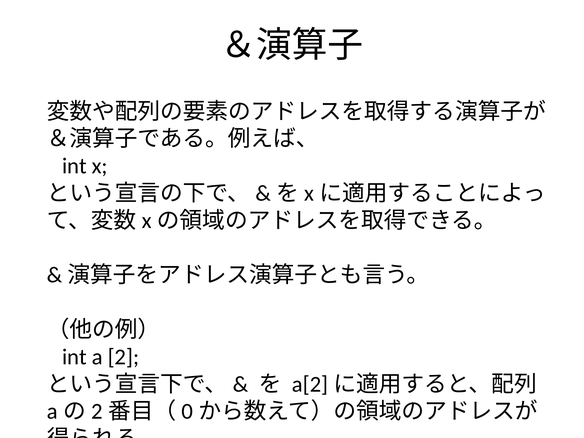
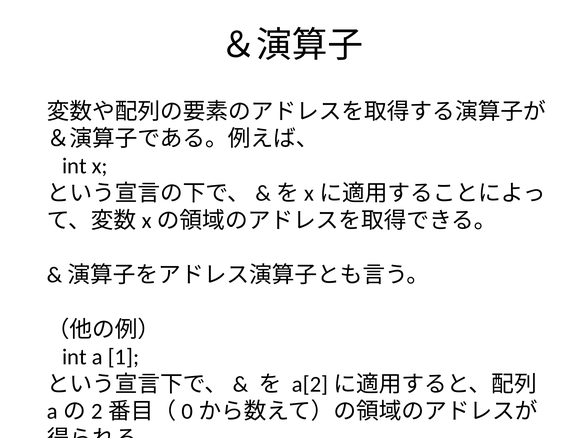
2: 2 -> 1 (123, 357)
